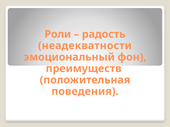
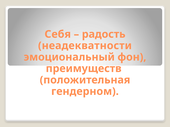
Роли: Роли -> Себя (58, 34)
поведения: поведения -> гендерном (85, 92)
